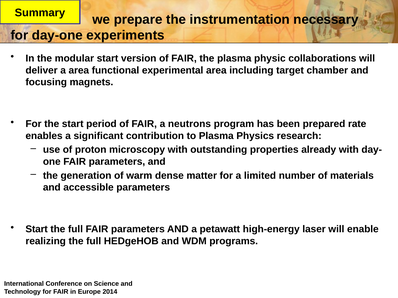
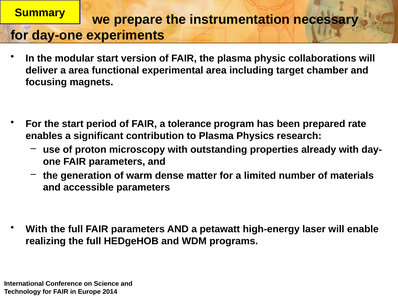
neutrons: neutrons -> tolerance (190, 124)
Start: Start -> With (37, 230)
